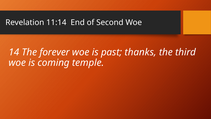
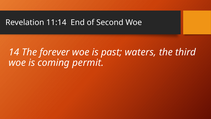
thanks: thanks -> waters (140, 52)
temple: temple -> permit (88, 62)
